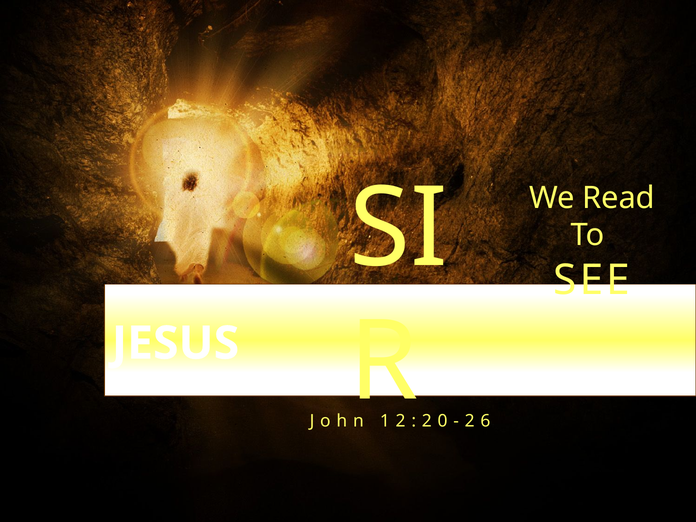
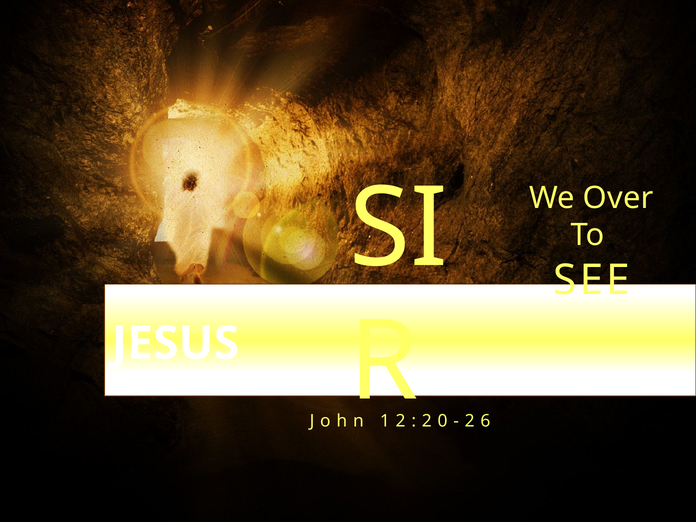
Read: Read -> Over (618, 198)
